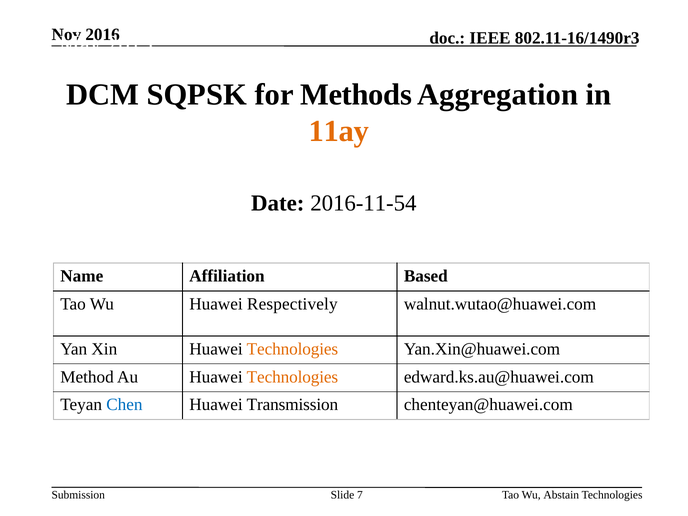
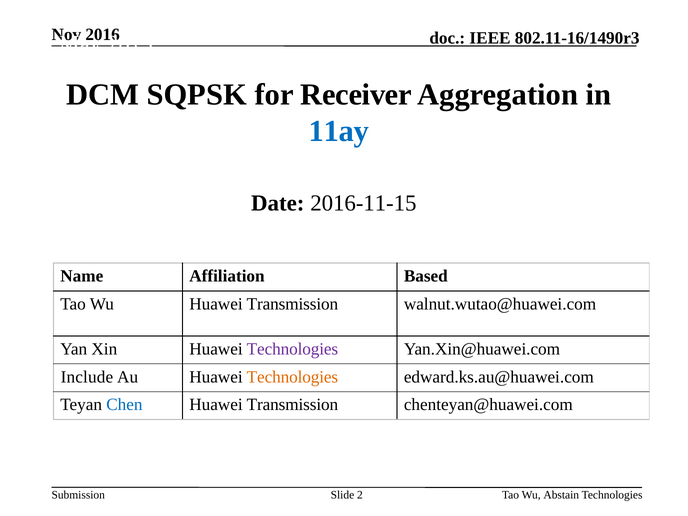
Methods: Methods -> Receiver (356, 95)
11ay colour: orange -> blue (339, 131)
2016-11-54: 2016-11-54 -> 2016-11-15 (363, 203)
Wu Huawei Respectively: Respectively -> Transmission (292, 304)
Technologies colour: orange -> purple (292, 349)
Method: Method -> Include (87, 377)
7: 7 -> 2 (360, 495)
